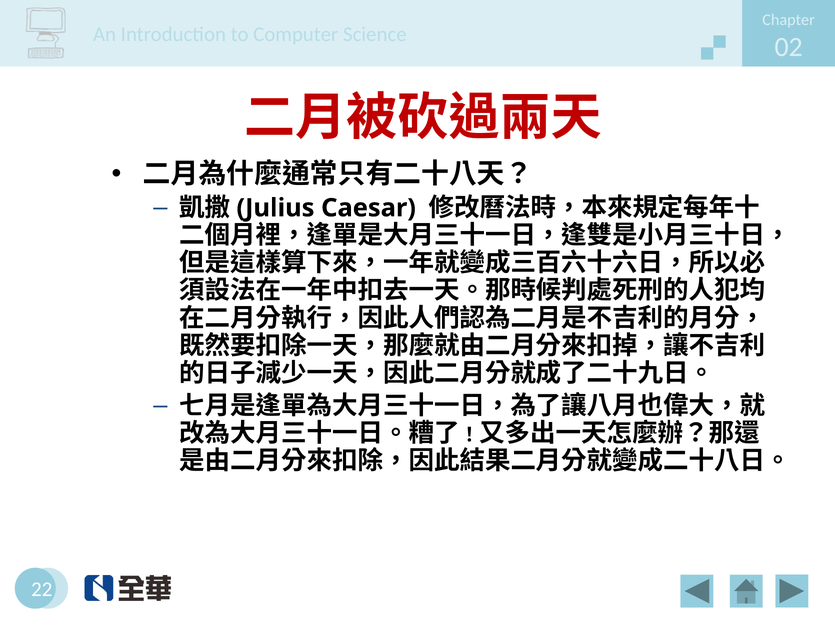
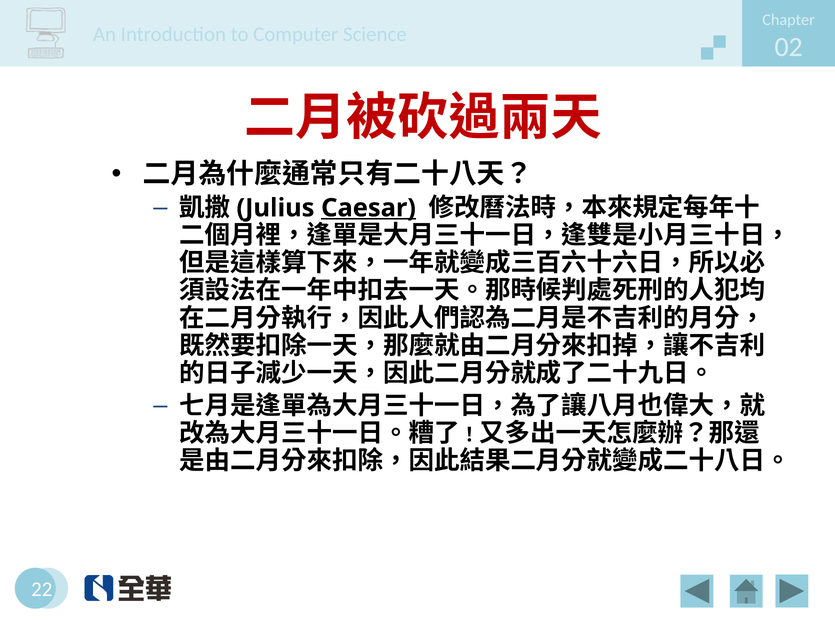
Caesar underline: none -> present (369, 208)
